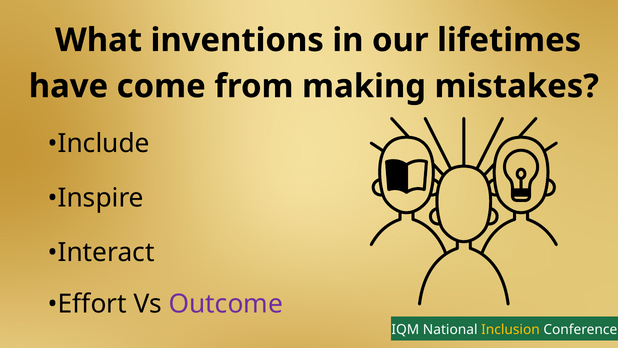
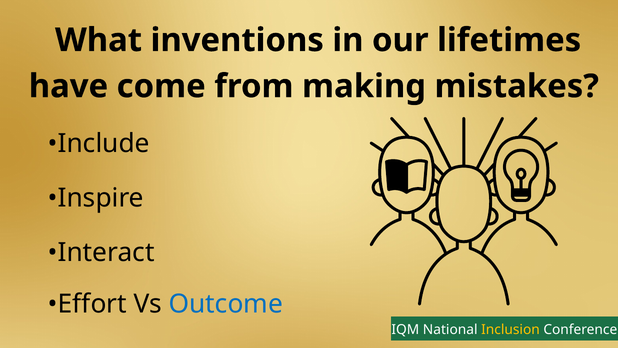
Outcome colour: purple -> blue (226, 304)
